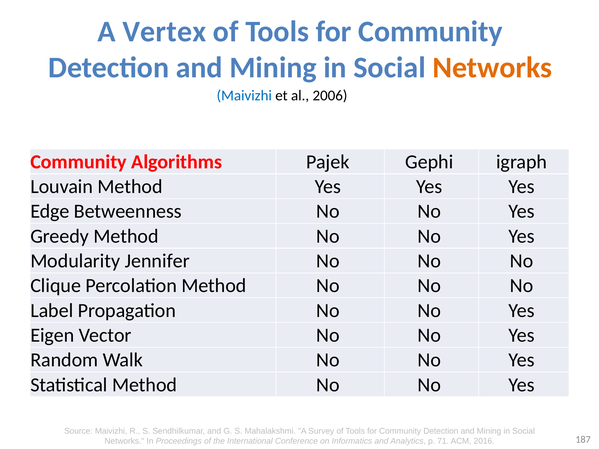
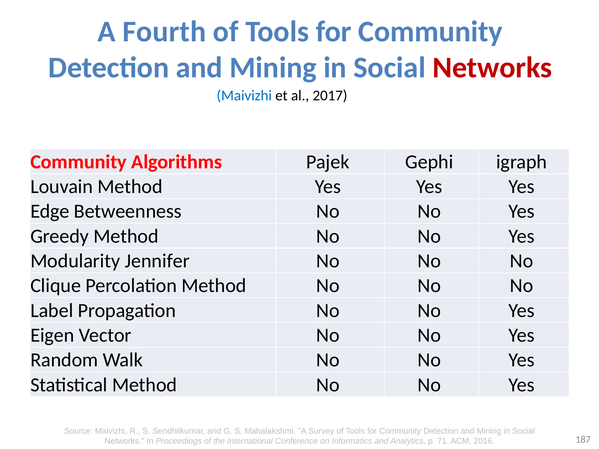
Vertex: Vertex -> Fourth (164, 32)
Networks colour: orange -> red (492, 68)
2006: 2006 -> 2017 (330, 95)
